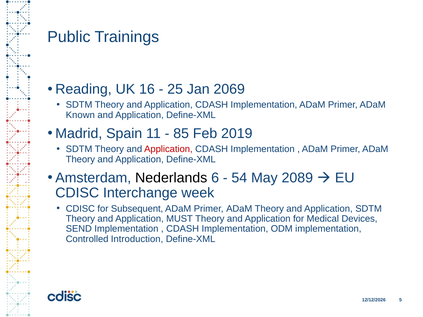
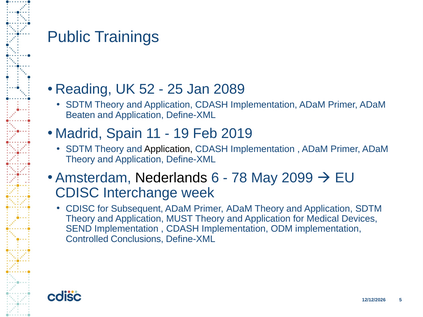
16: 16 -> 52 (147, 89)
2069: 2069 -> 2089 (229, 89)
Known: Known -> Beaten (80, 115)
85: 85 -> 19 (181, 134)
Application colour: red -> black (168, 149)
54: 54 -> 78 (239, 178)
2089: 2089 -> 2099 (297, 178)
Introduction: Introduction -> Conclusions (137, 239)
